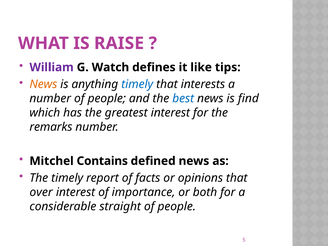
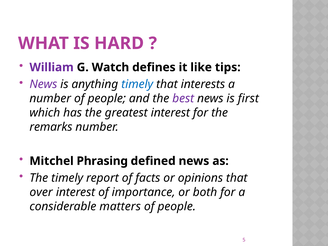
RAISE: RAISE -> HARD (119, 43)
News colour: orange -> purple (43, 84)
best colour: blue -> purple (183, 99)
find: find -> first (248, 99)
Contains: Contains -> Phrasing (102, 161)
straight: straight -> matters (120, 206)
